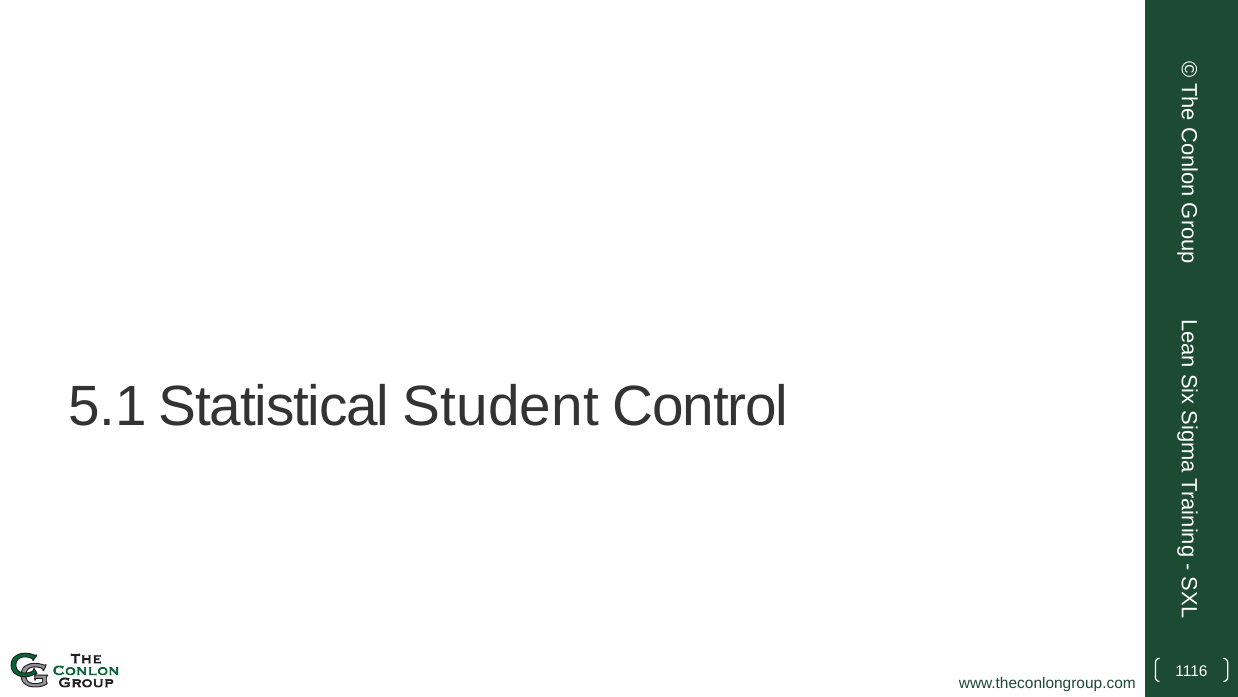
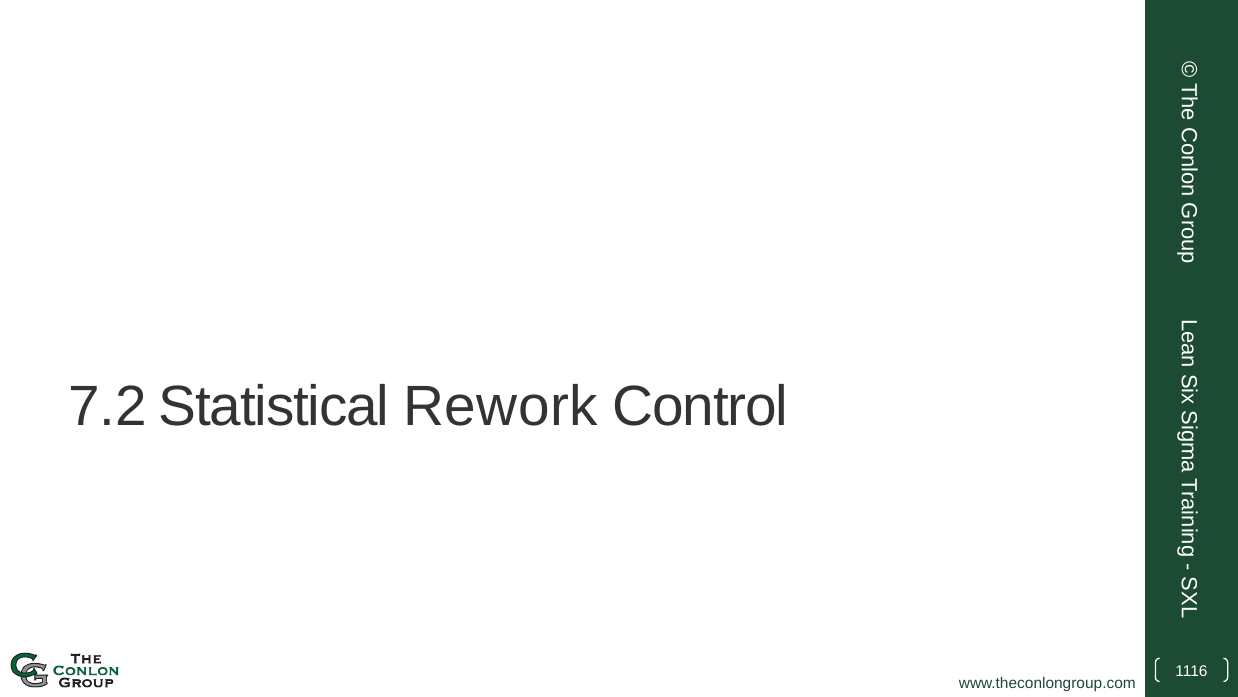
5.1: 5.1 -> 7.2 (108, 407)
Student: Student -> Rework (501, 407)
